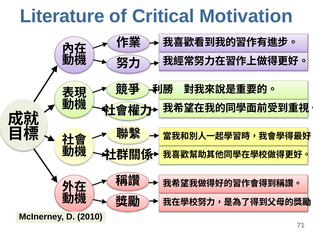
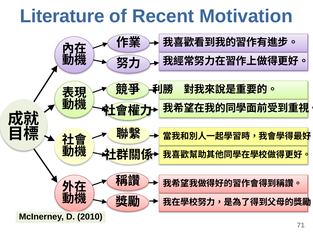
Critical: Critical -> Recent (163, 16)
